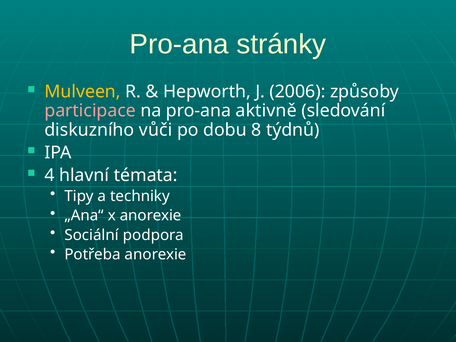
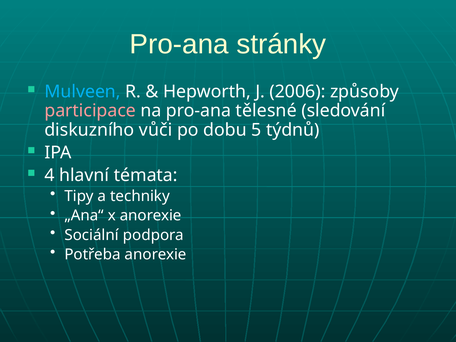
Mulveen colour: yellow -> light blue (83, 92)
aktivně: aktivně -> tělesné (266, 111)
8: 8 -> 5 (256, 130)
